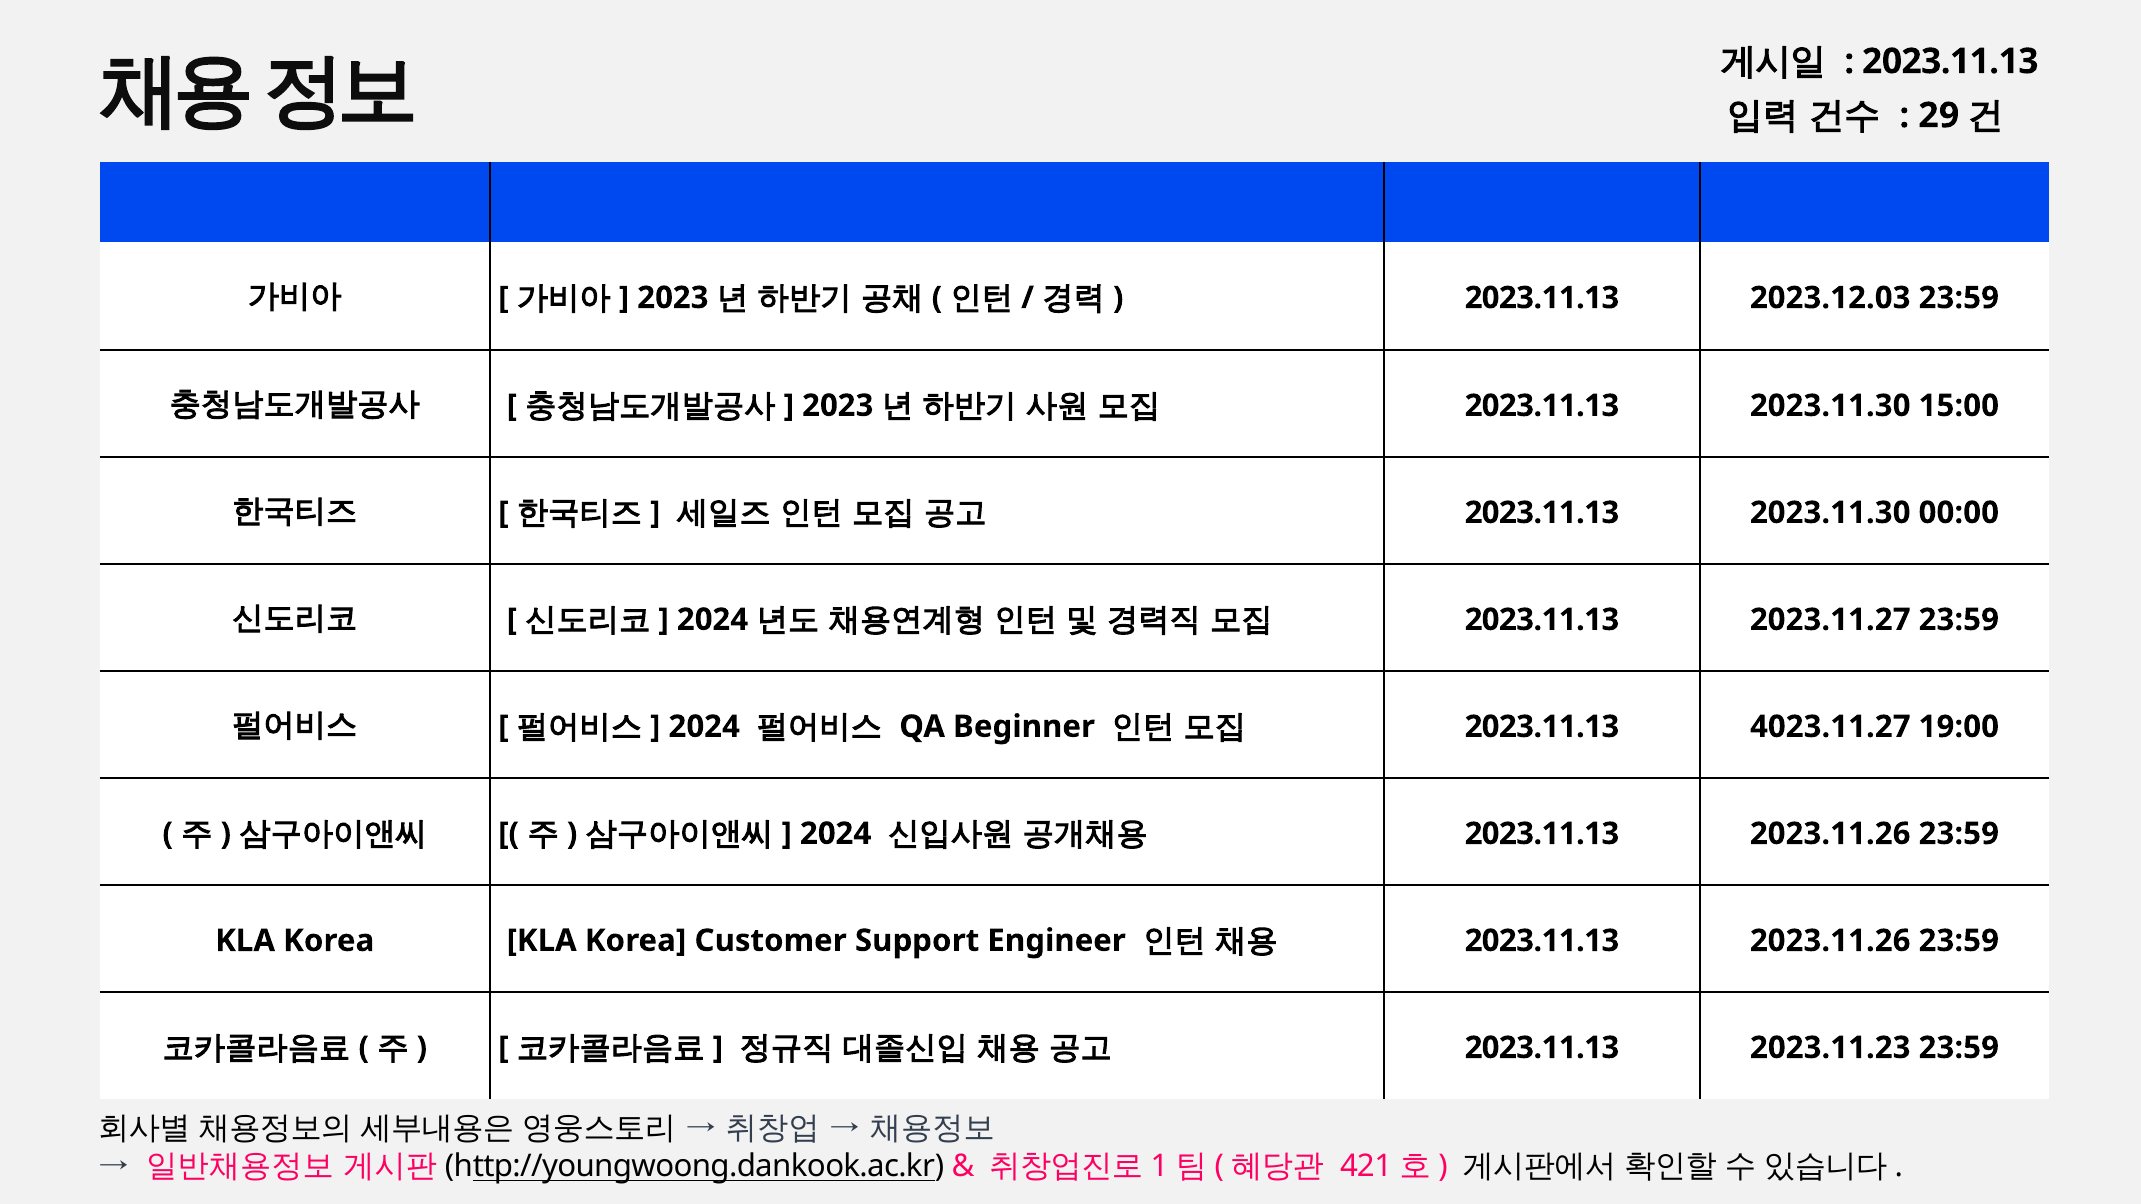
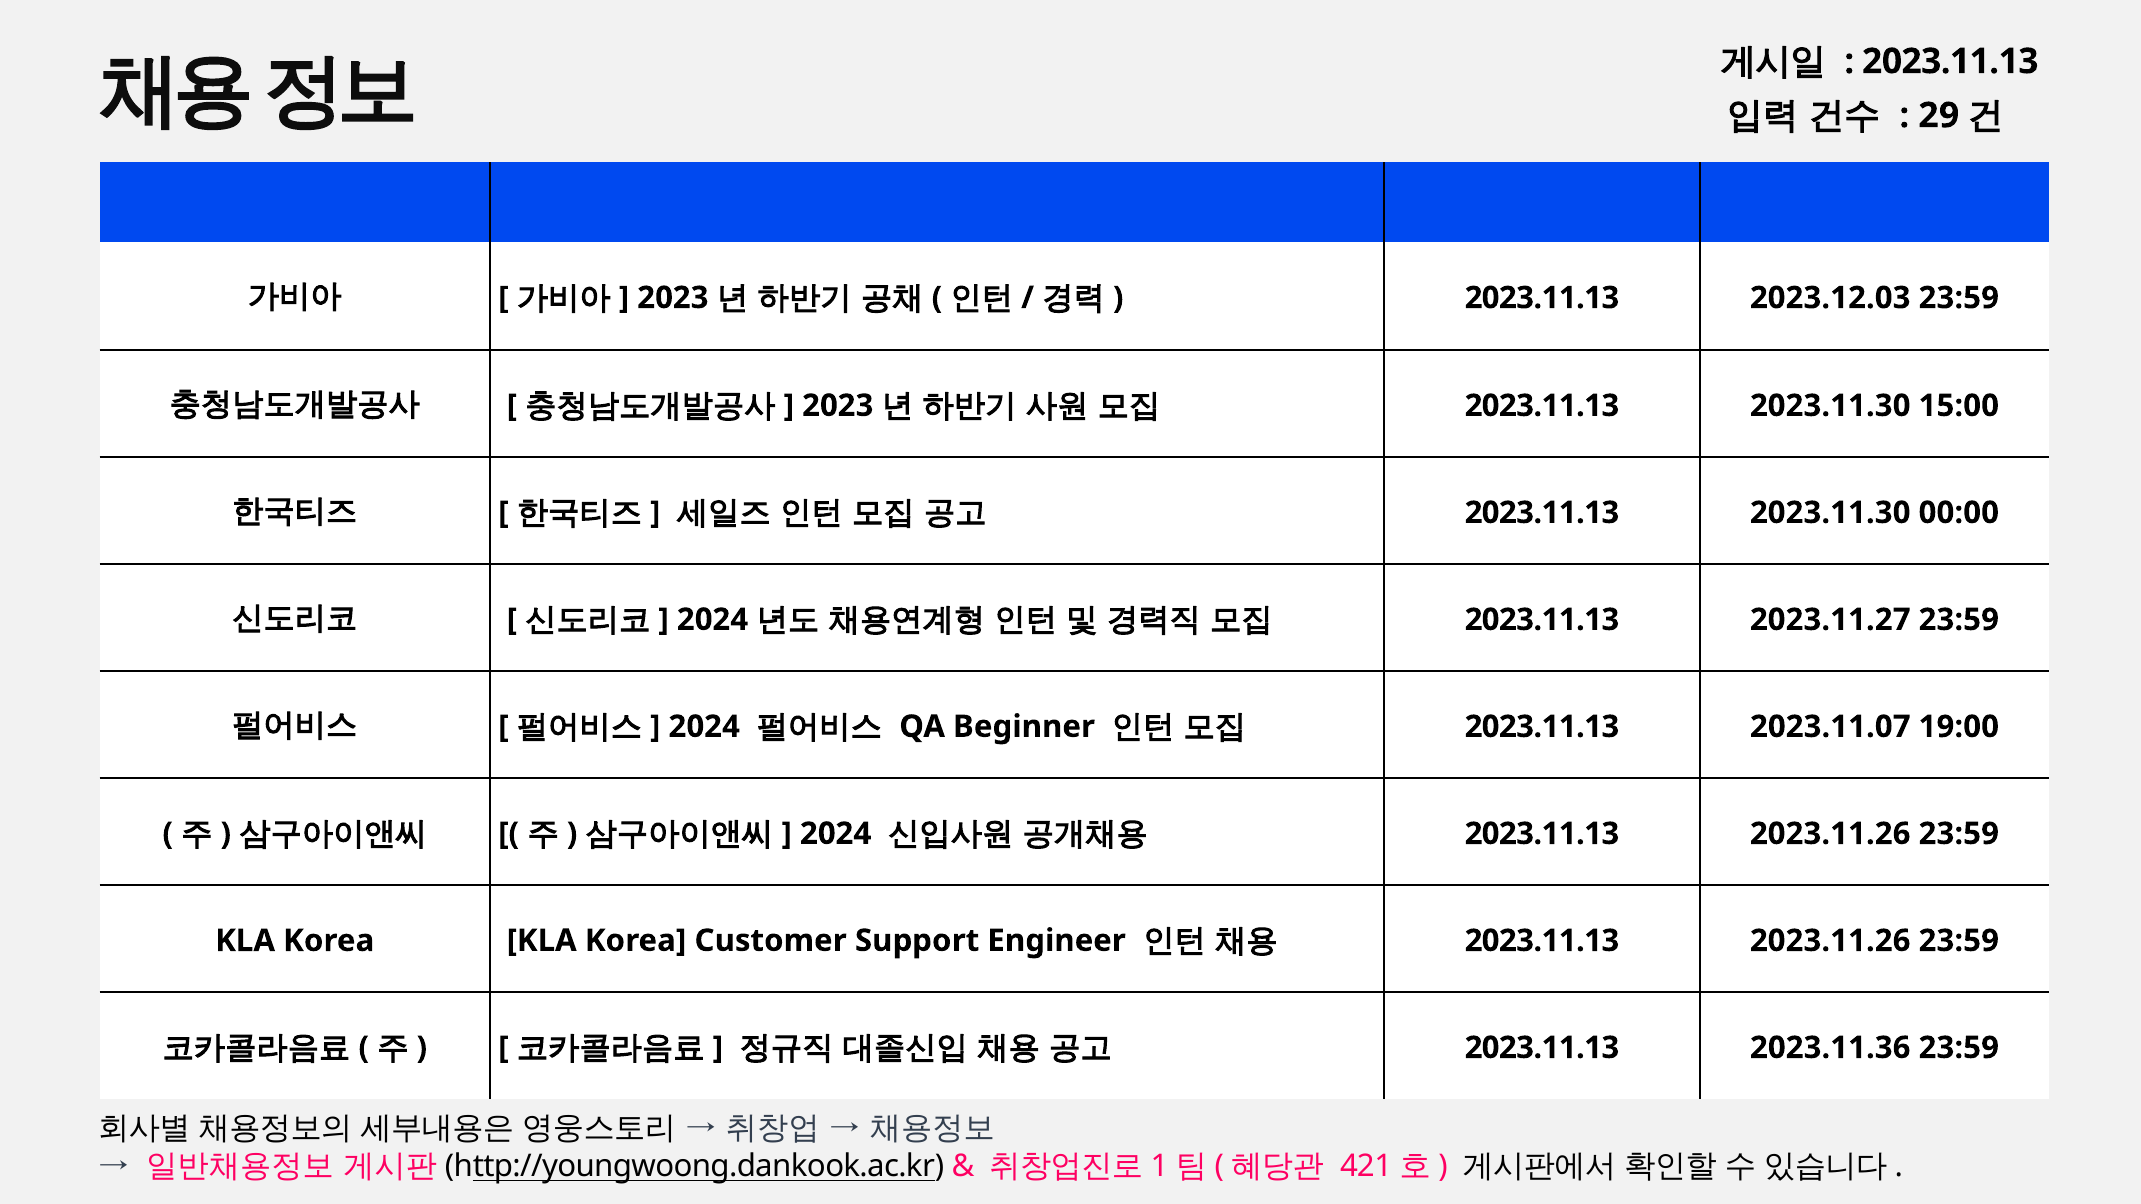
4023.11.27: 4023.11.27 -> 2023.11.07 (1830, 727)
2023.11.23: 2023.11.23 -> 2023.11.36 (1830, 1048)
